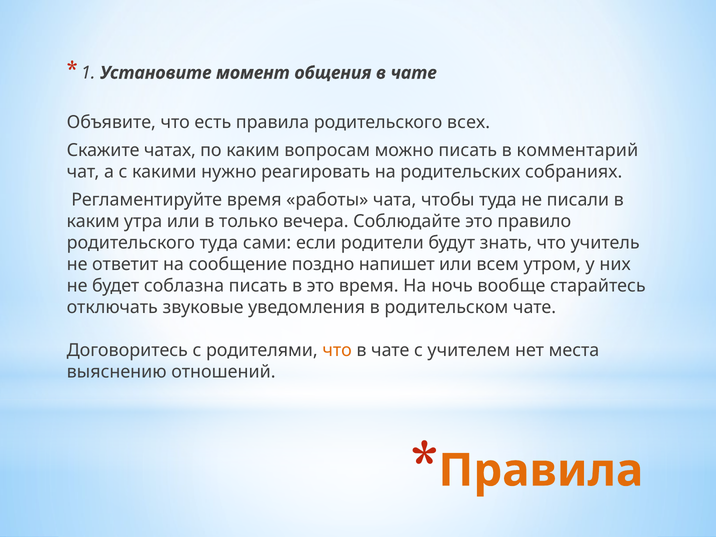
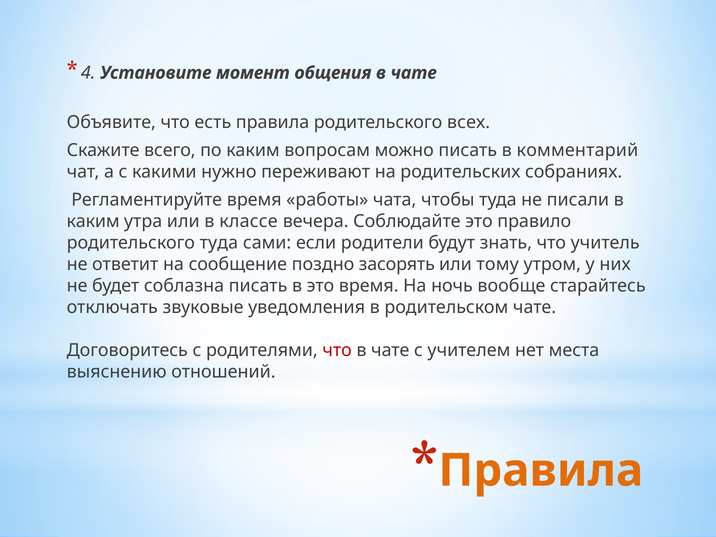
1: 1 -> 4 (88, 73)
чатах: чатах -> всего (170, 150)
реагировать: реагировать -> переживают (316, 172)
только: только -> классе (248, 221)
напишет: напишет -> засорять (397, 264)
всем: всем -> тому (498, 264)
что colour: orange -> red (337, 350)
